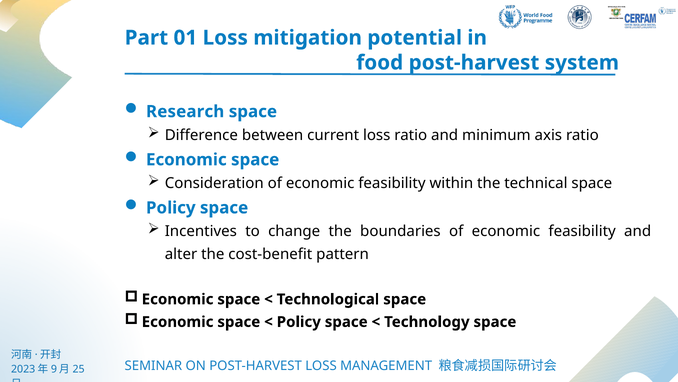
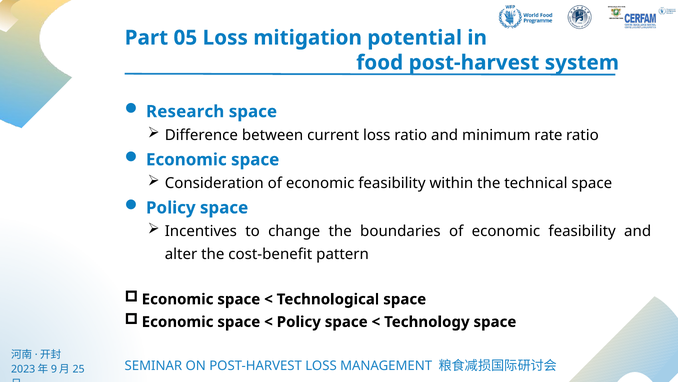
01: 01 -> 05 (185, 38)
axis: axis -> rate (548, 135)
